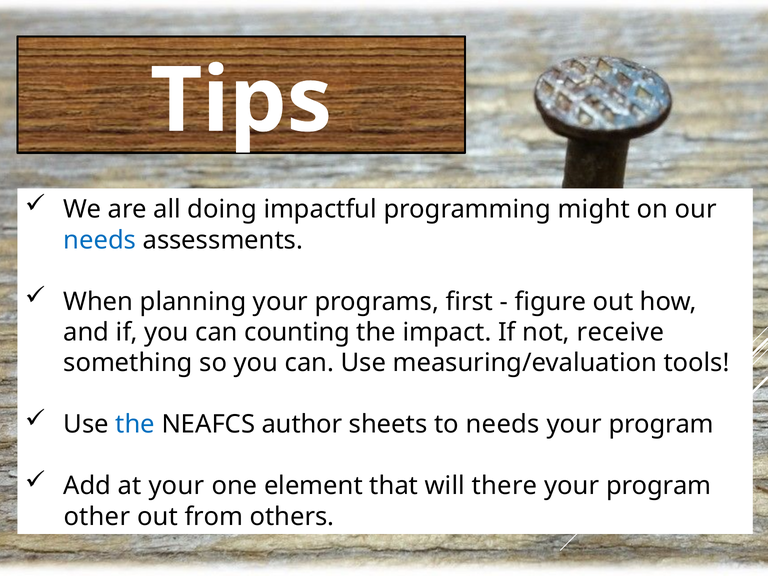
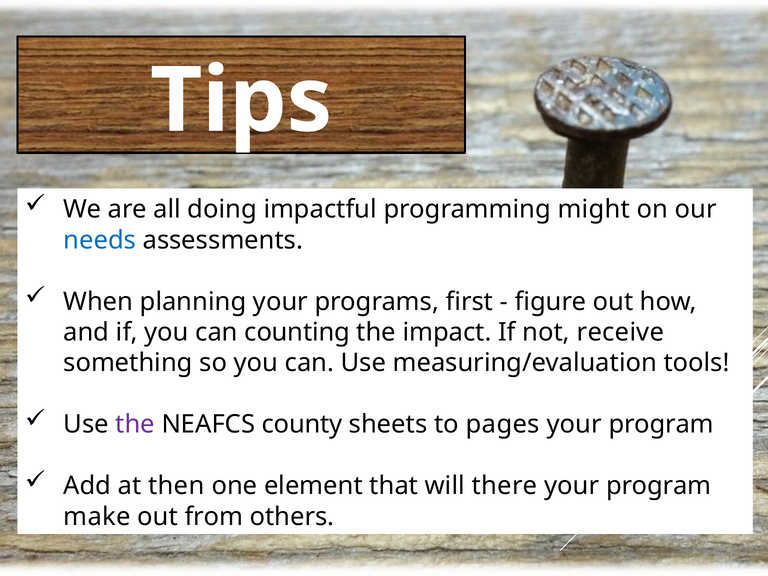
the colour: blue -> purple (135, 424)
author: author -> county (302, 424)
to needs: needs -> pages (503, 424)
at your: your -> then (176, 486)
other: other -> make (97, 517)
